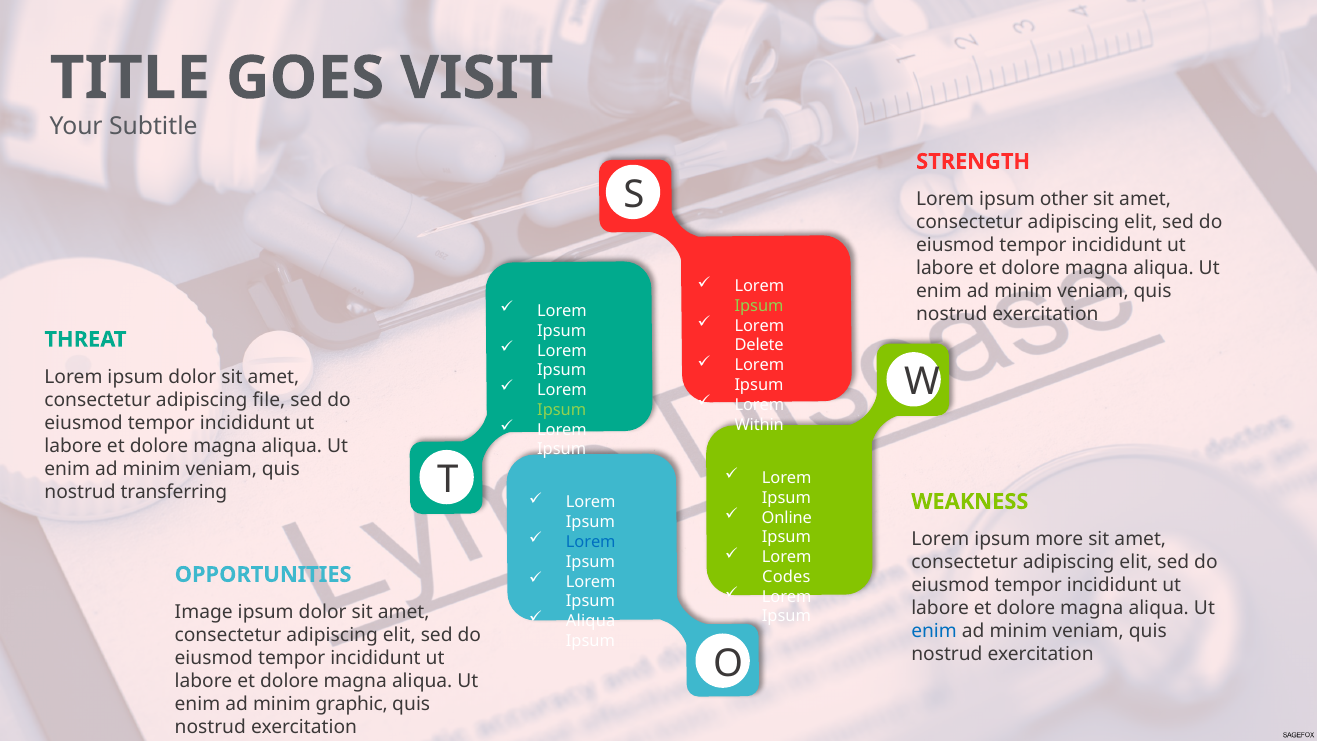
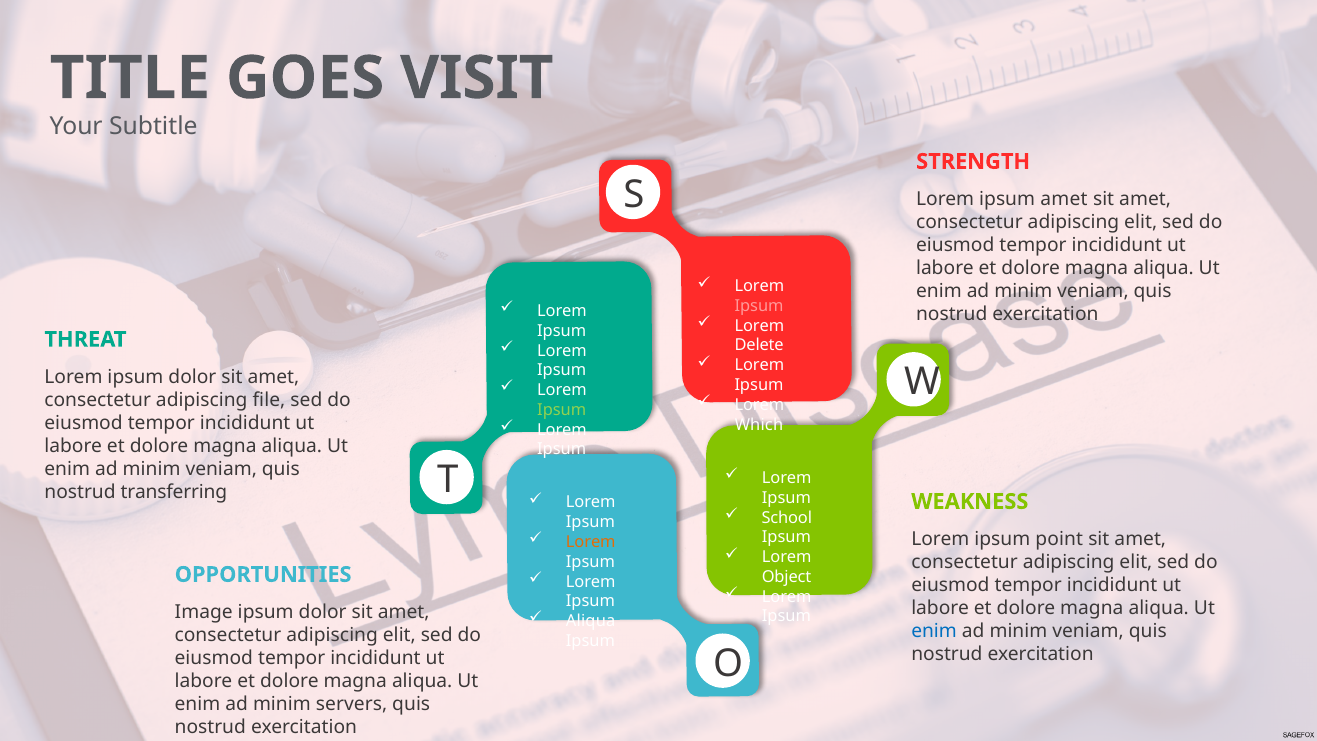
ipsum other: other -> amet (1064, 199)
Ipsum colour: light green -> pink (759, 306)
Within: Within -> Which (759, 424)
Online: Online -> School (787, 518)
Lorem colour: blue -> orange (591, 542)
more: more -> point (1059, 539)
Codes: Codes -> Object (787, 577)
graphic: graphic -> servers (352, 704)
